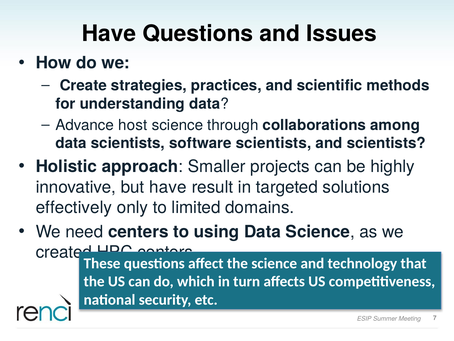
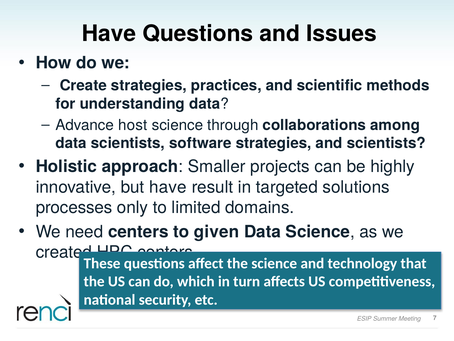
software scientists: scientists -> strategies (274, 143)
effectively: effectively -> processes (74, 207)
using: using -> given (216, 231)
